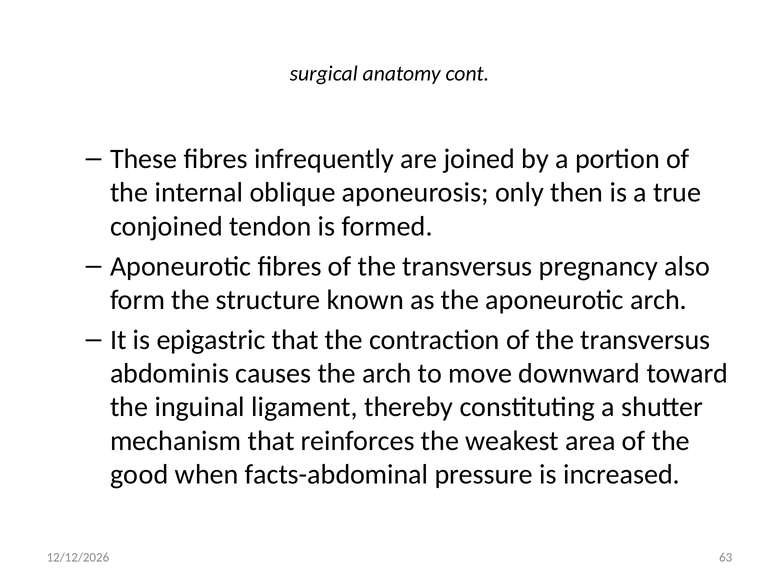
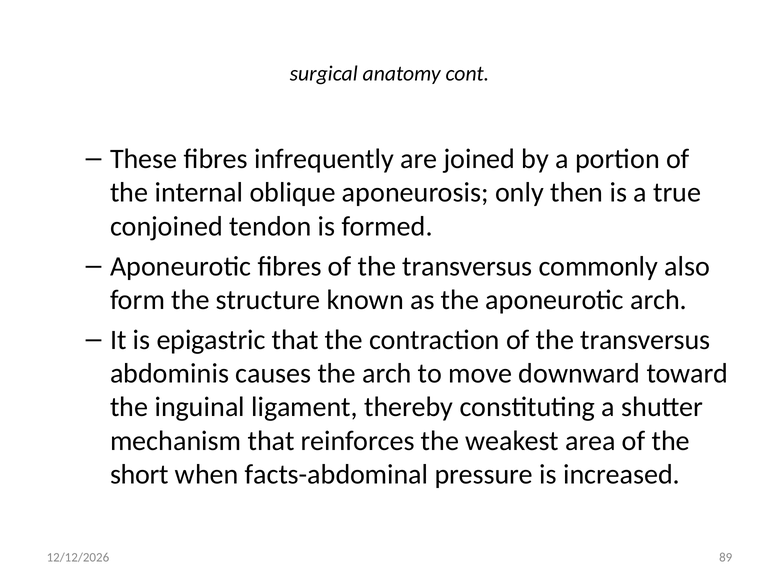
pregnancy: pregnancy -> commonly (598, 266)
good: good -> short (139, 475)
63: 63 -> 89 (726, 558)
